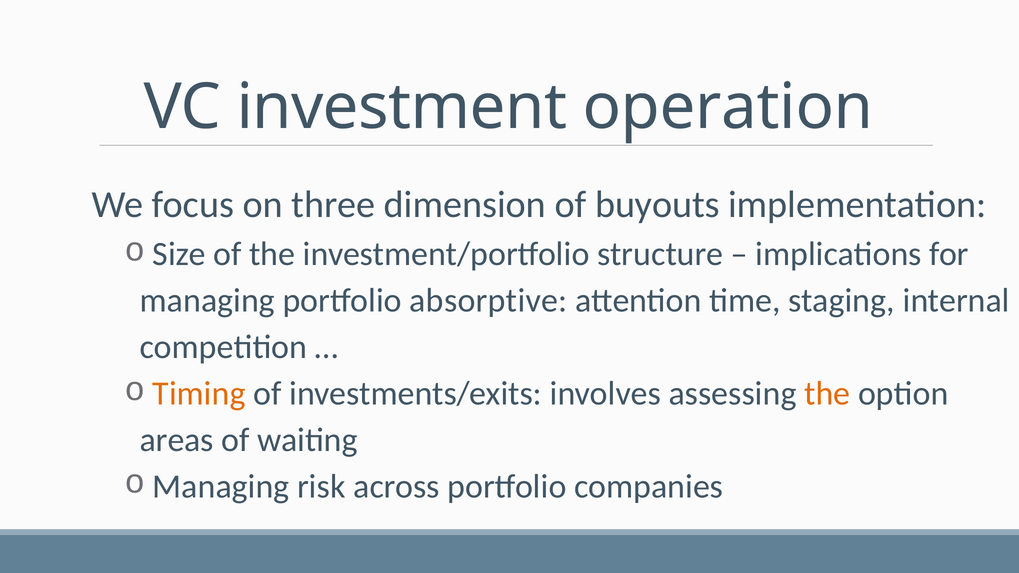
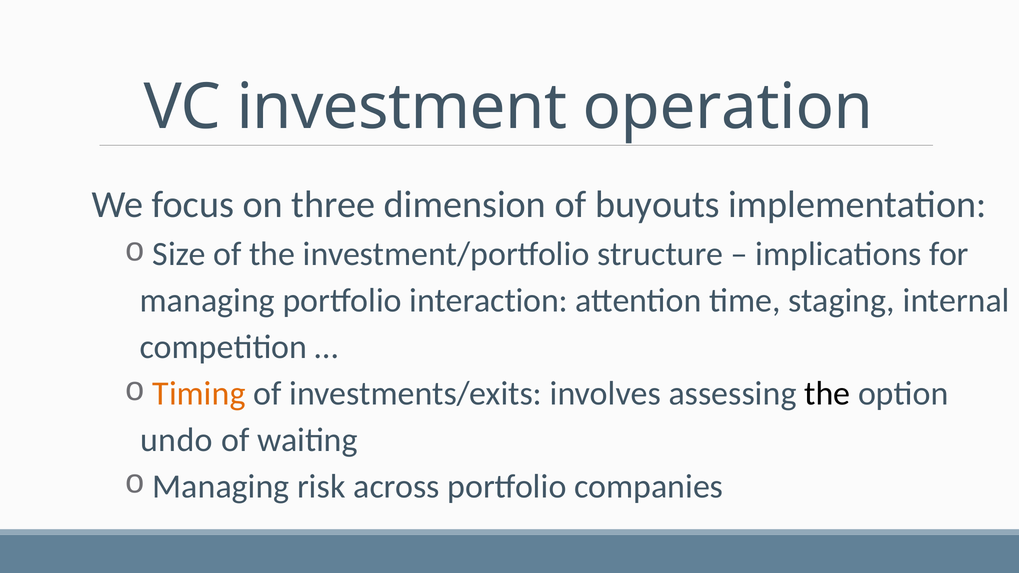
absorptive: absorptive -> interaction (489, 301)
the colour: orange -> black (827, 394)
areas: areas -> undo (177, 440)
